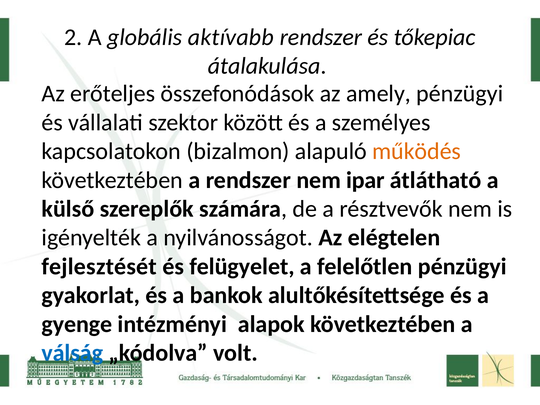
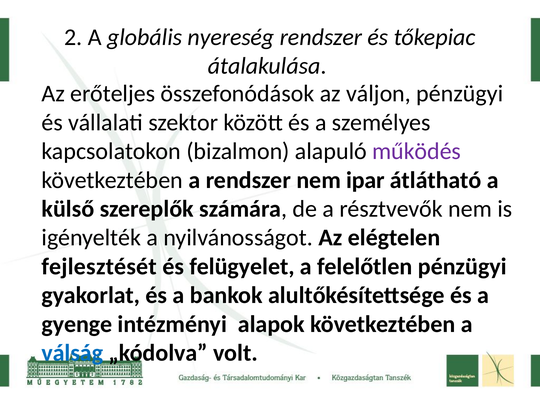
aktívabb: aktívabb -> nyereség (231, 37)
amely: amely -> váljon (379, 94)
működés colour: orange -> purple (417, 151)
